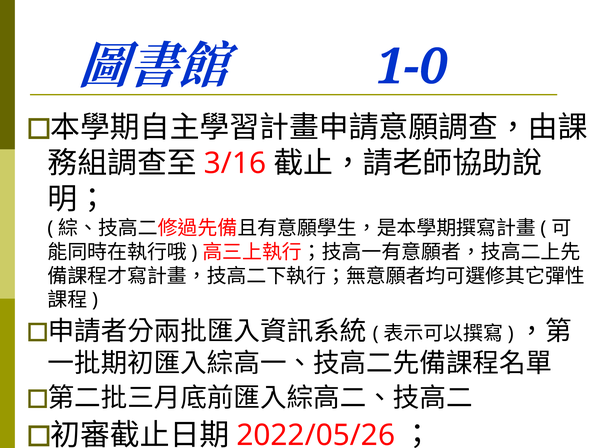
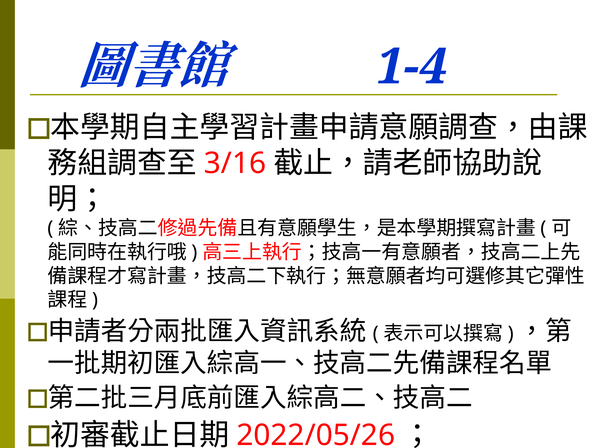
1-0: 1-0 -> 1-4 (412, 67)
